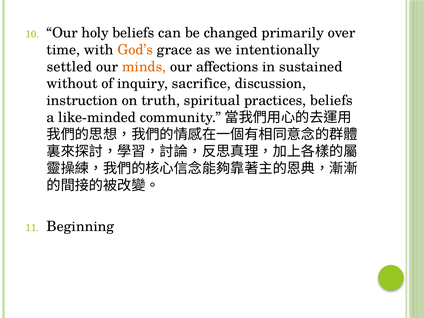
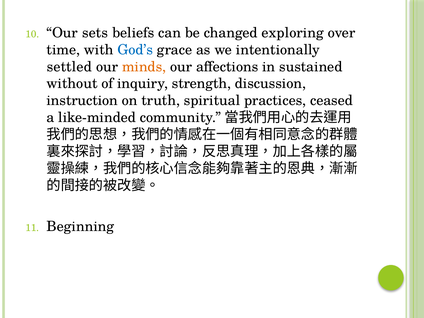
holy: holy -> sets (95, 33)
primarily: primarily -> exploring (293, 33)
God’s colour: orange -> blue (135, 50)
sacrifice: sacrifice -> strength (201, 84)
practices beliefs: beliefs -> ceased (331, 101)
